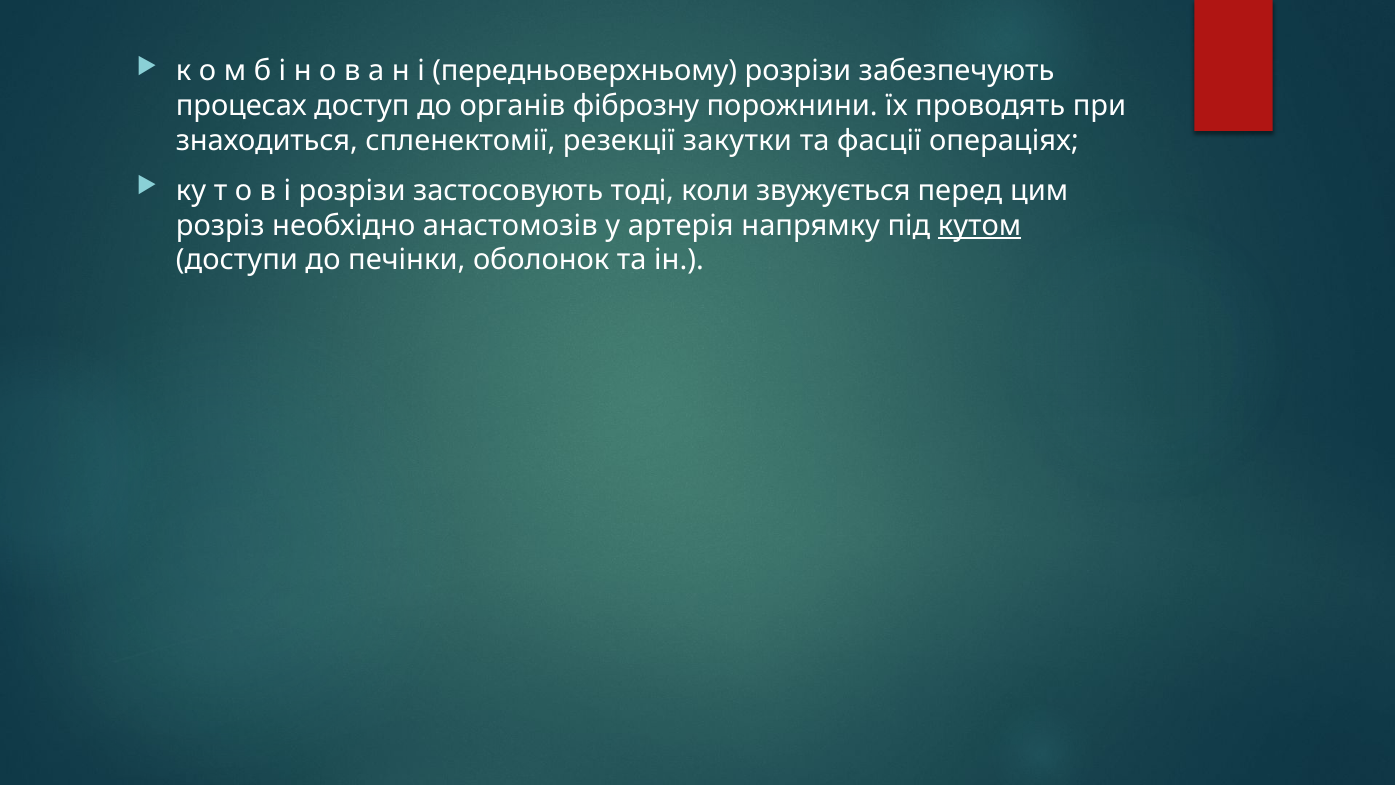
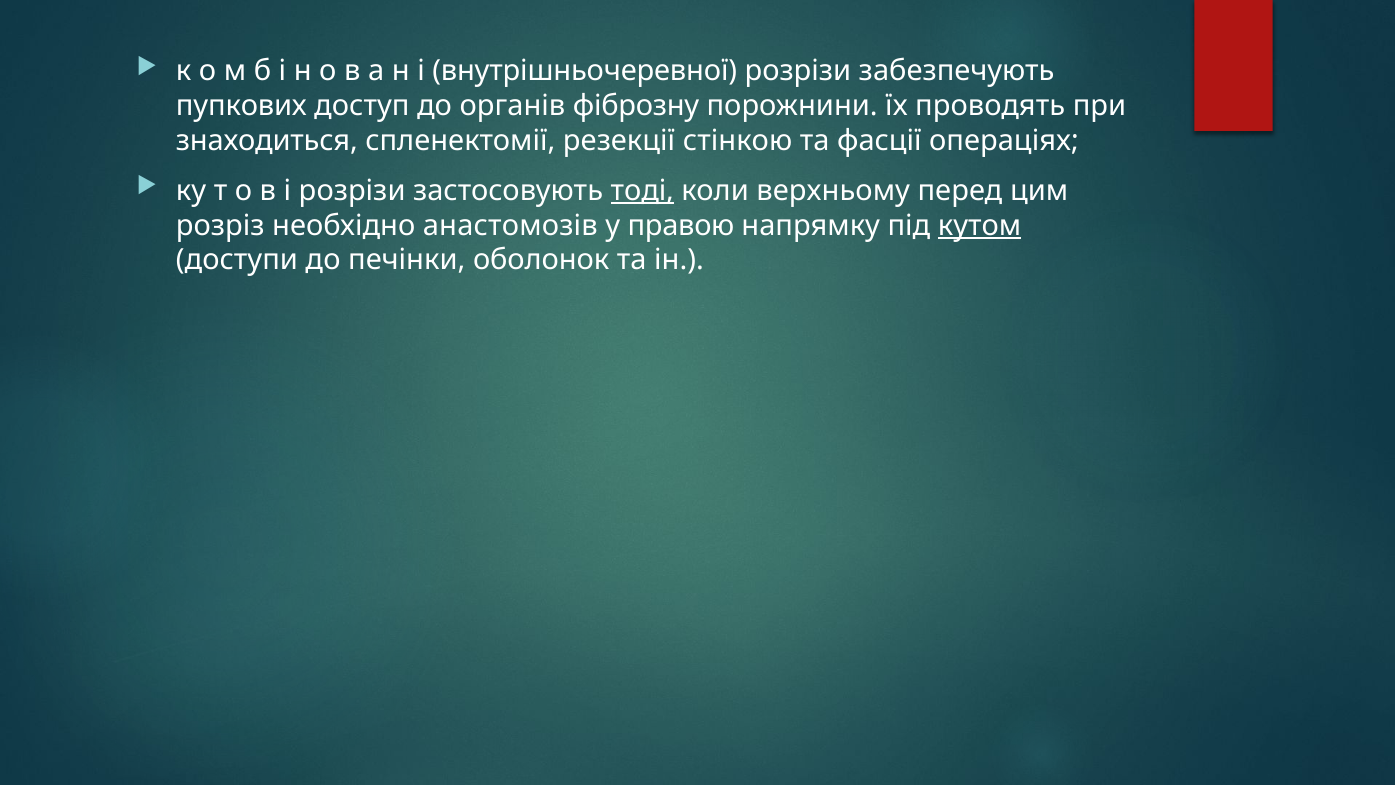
передньоверхньому: передньоверхньому -> внутрішньочеревної (585, 71)
процесах: процесах -> пупкових (241, 106)
закутки: закутки -> стінкою (738, 141)
тоді underline: none -> present (642, 190)
звужується: звужується -> верхньому (833, 190)
артерія: артерія -> правою (681, 225)
